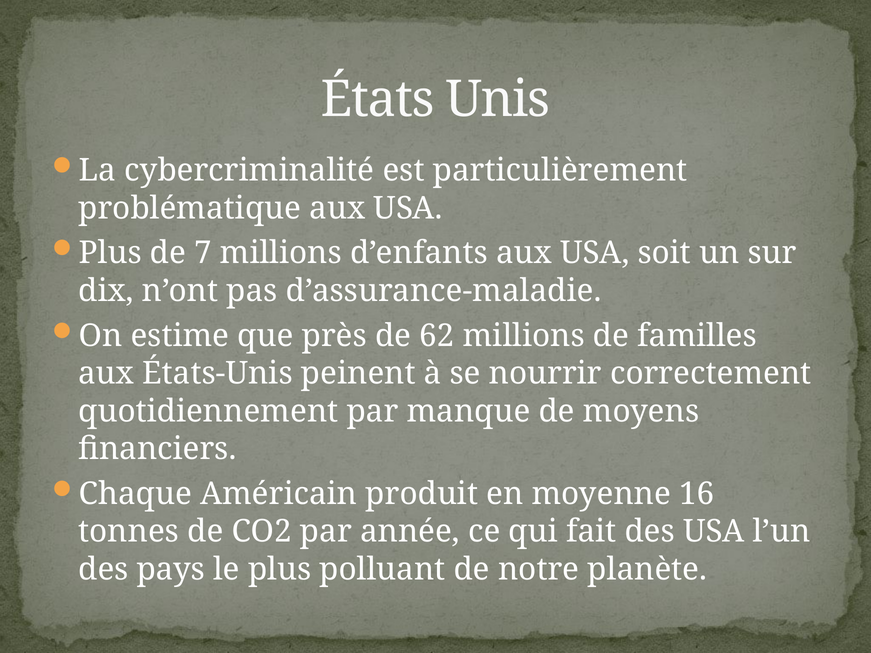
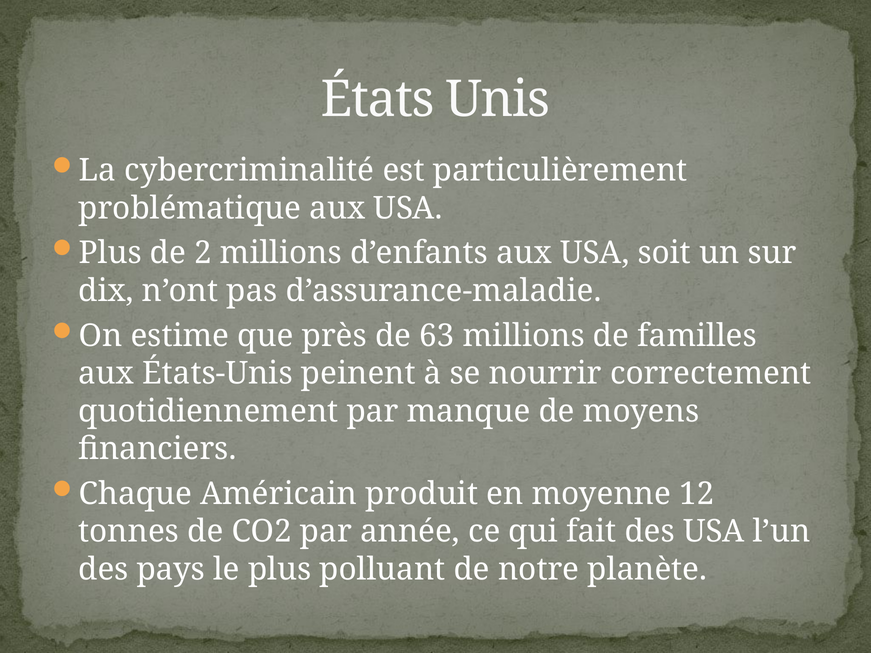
7: 7 -> 2 (203, 253)
62: 62 -> 63 (437, 336)
16: 16 -> 12 (697, 494)
